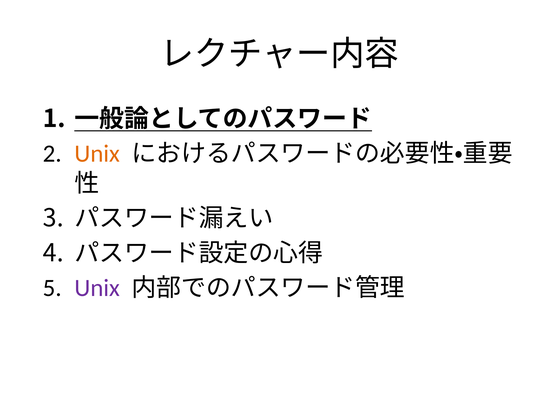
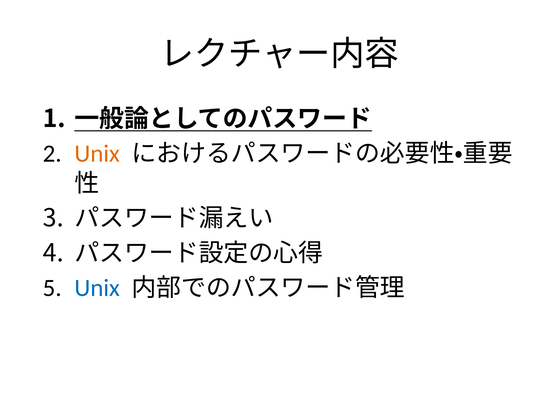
Unix colour: purple -> blue (97, 288)
